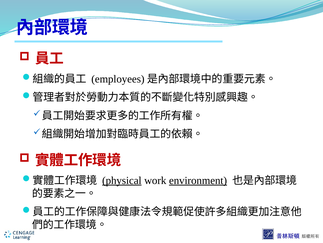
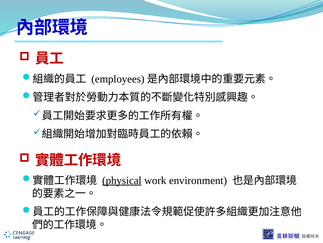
environment underline: present -> none (198, 180)
